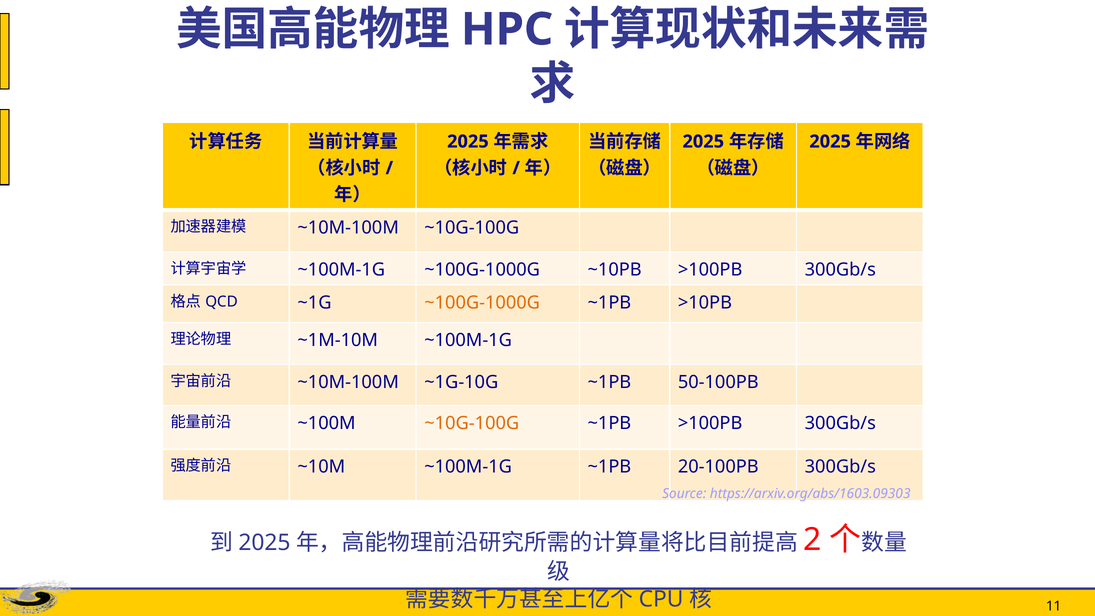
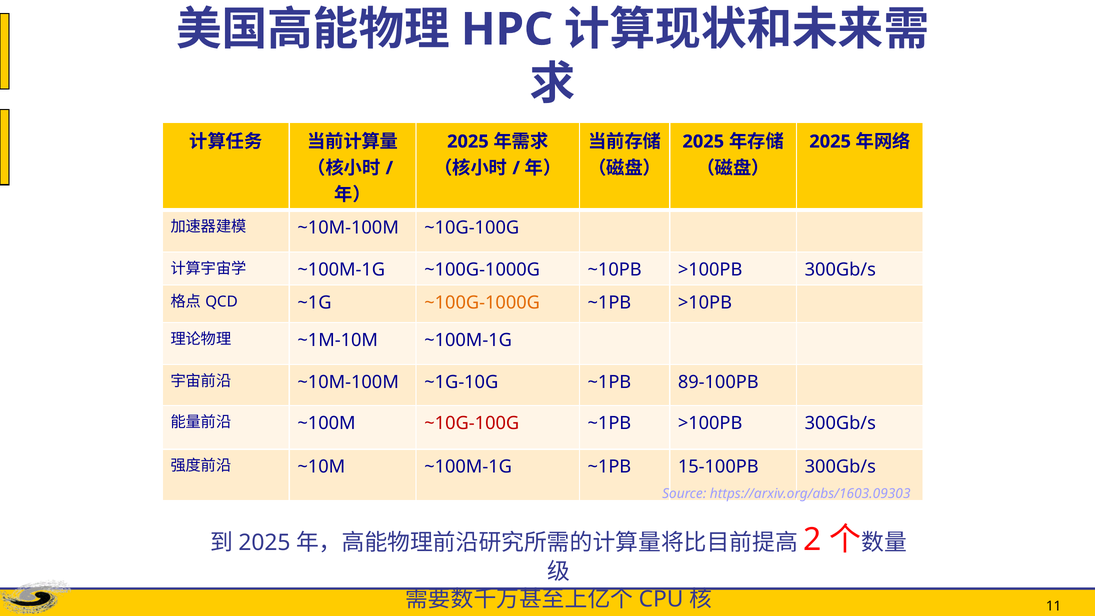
50-100PB: 50-100PB -> 89-100PB (718, 382)
~10G-100G colour: orange -> red (472, 423)
20-100PB: 20-100PB -> 15-100PB (718, 467)
